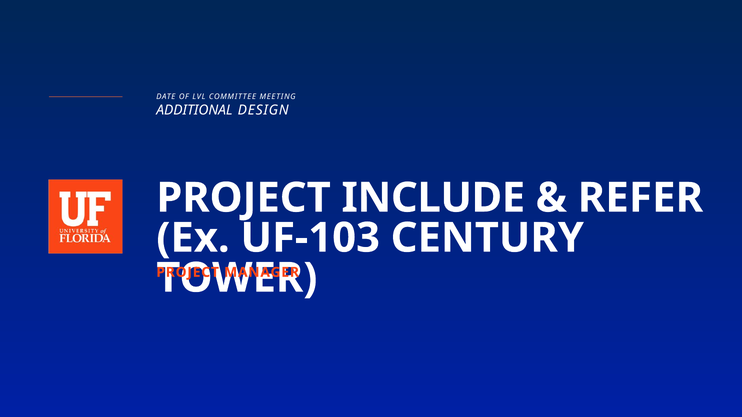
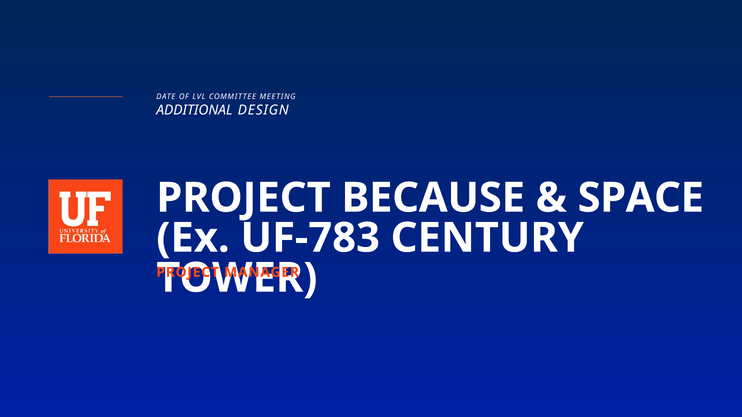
INCLUDE: INCLUDE -> BECAUSE (433, 198)
REFER: REFER -> SPACE (641, 198)
UF-103: UF-103 -> UF-783 (310, 238)
